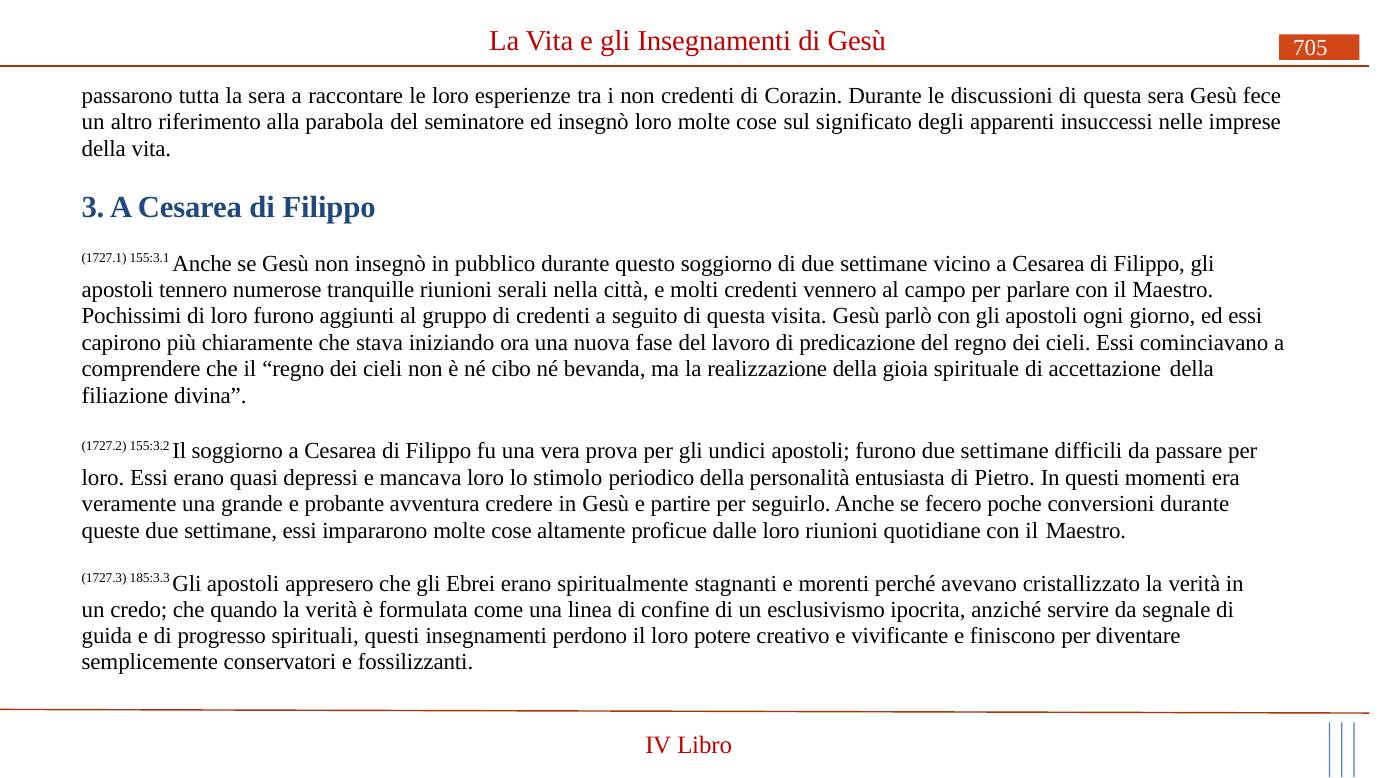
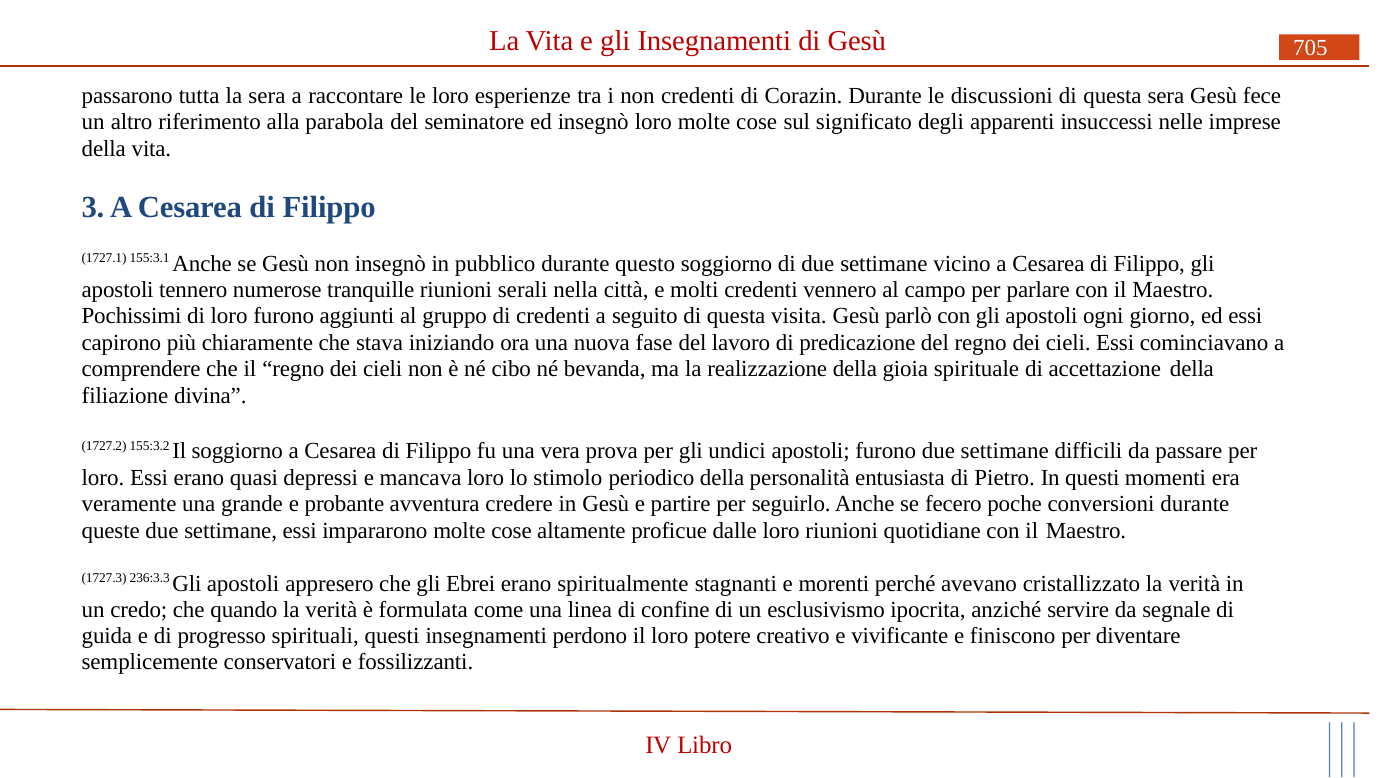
185:3.3: 185:3.3 -> 236:3.3 (150, 578)
